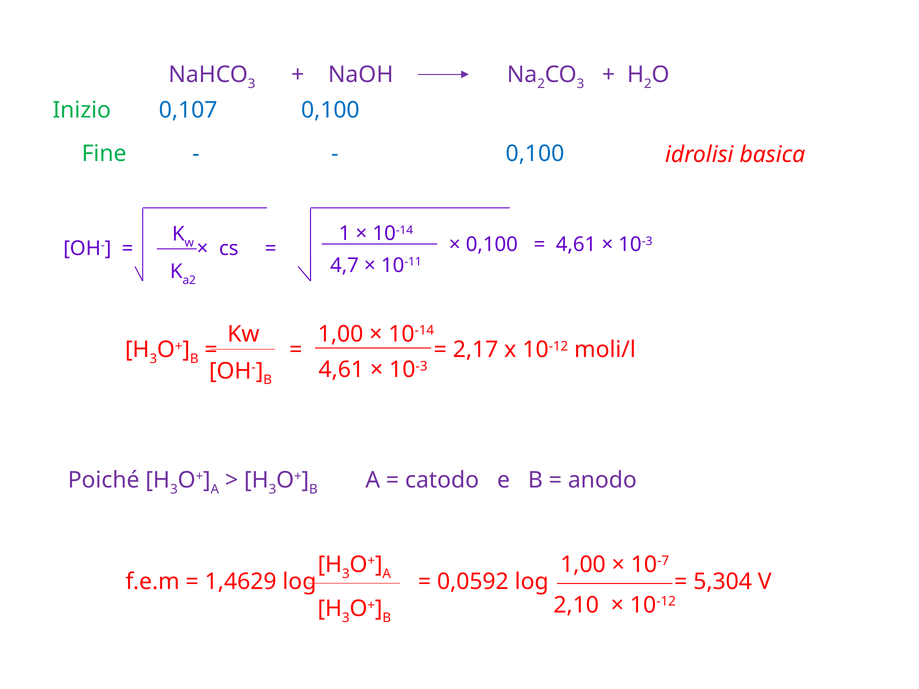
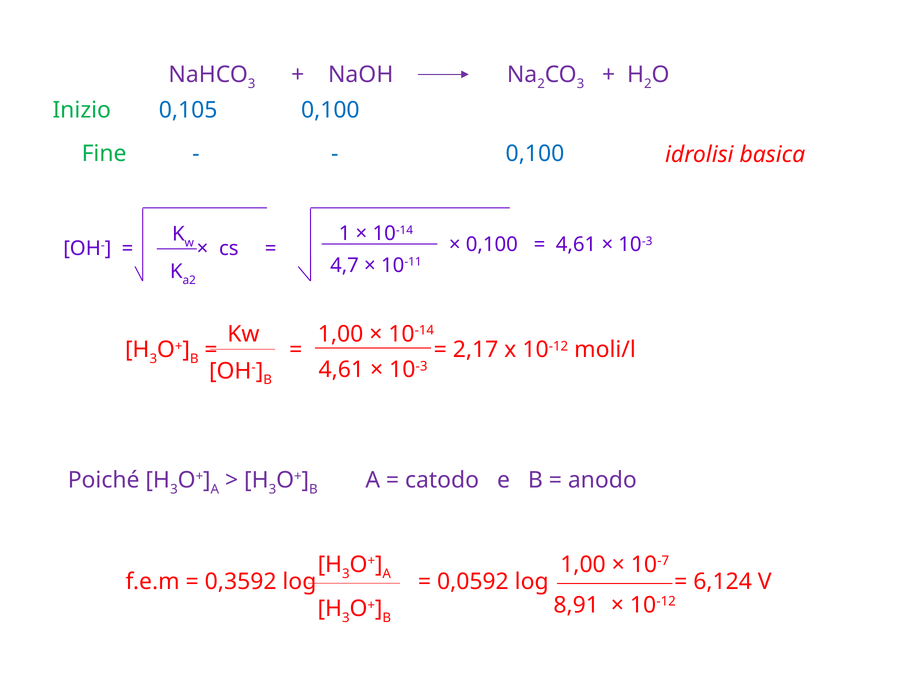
0,107: 0,107 -> 0,105 (188, 110)
1,4629: 1,4629 -> 0,3592 (241, 582)
5,304: 5,304 -> 6,124 (723, 582)
2,10: 2,10 -> 8,91 (576, 605)
